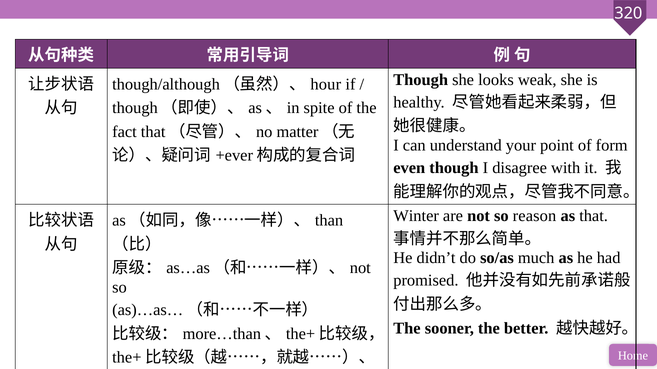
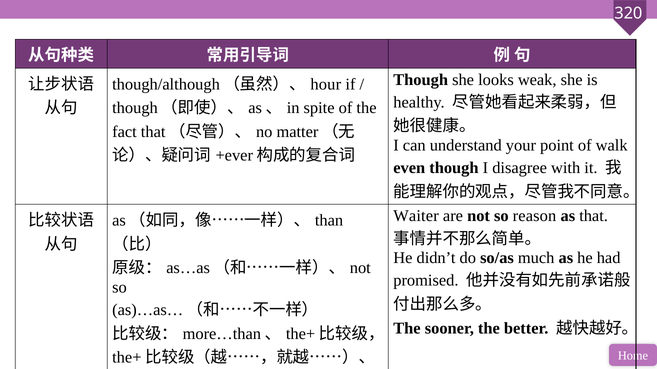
form: form -> walk (612, 146)
Winter: Winter -> Waiter (416, 216)
